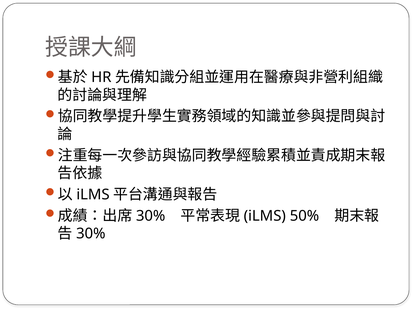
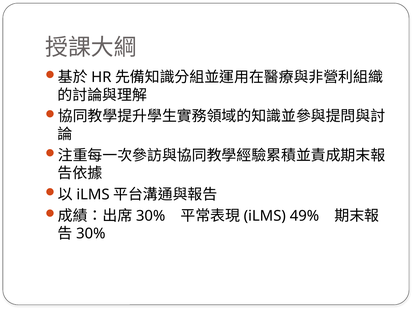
50%: 50% -> 49% (304, 216)
